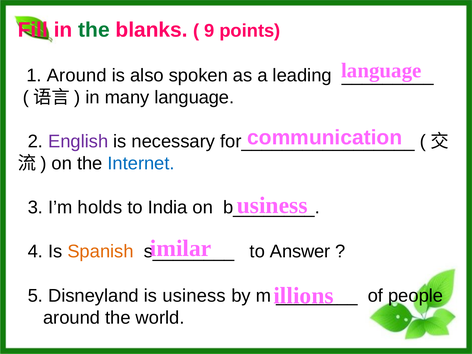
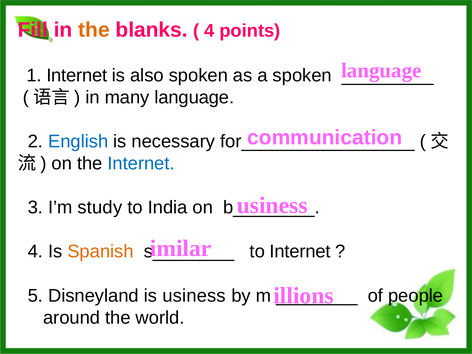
the colour: green -> orange (94, 30)
9: 9 -> 4 (209, 31)
1 Around: Around -> Internet (77, 75)
a leading: leading -> spoken (302, 75)
English colour: purple -> blue (78, 141)
holds: holds -> study (100, 208)
to Answer: Answer -> Internet (300, 252)
